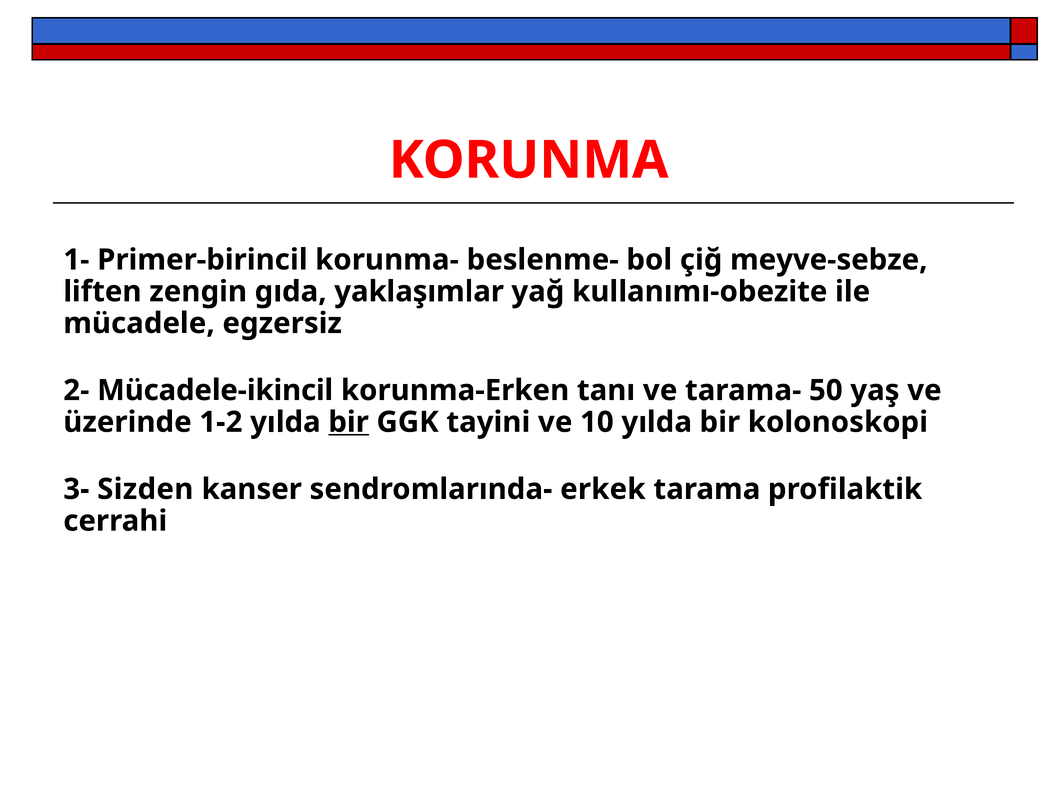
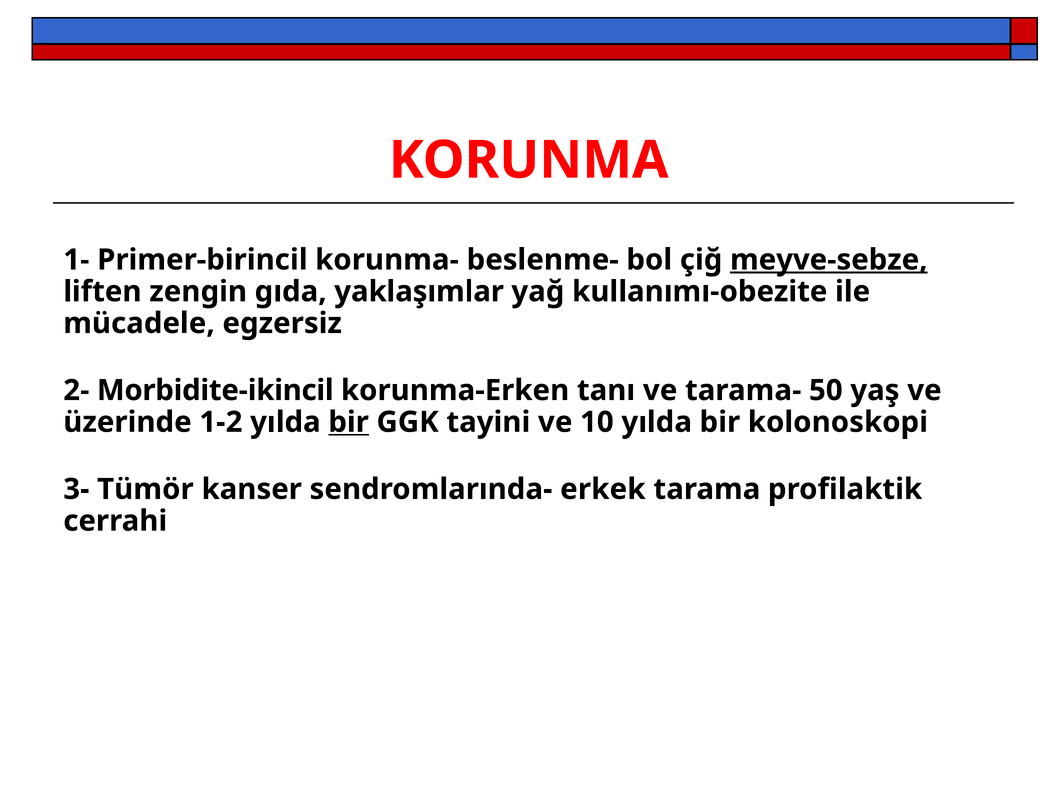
meyve-sebze underline: none -> present (829, 260)
Mücadele-ikincil: Mücadele-ikincil -> Morbidite-ikincil (215, 390)
Sizden: Sizden -> Tümör (145, 489)
